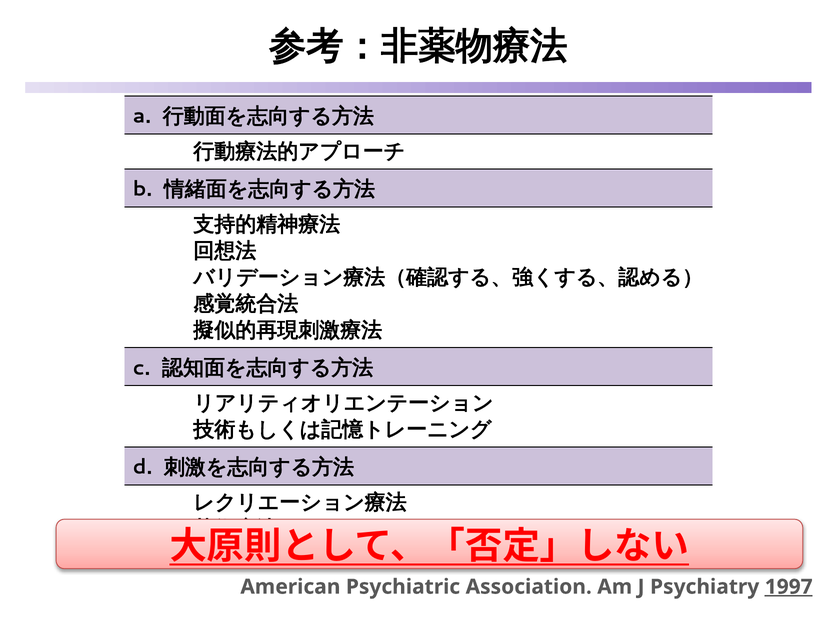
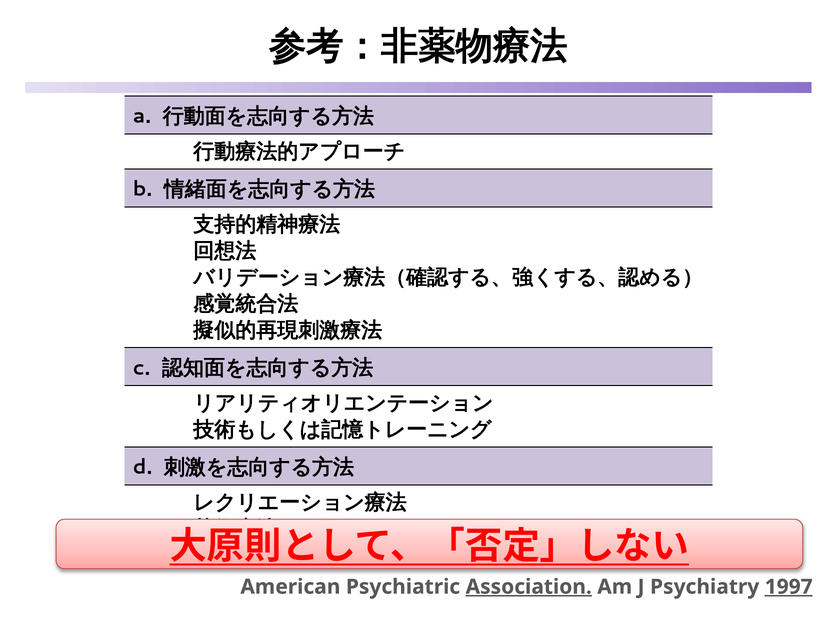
Association underline: none -> present (529, 587)
